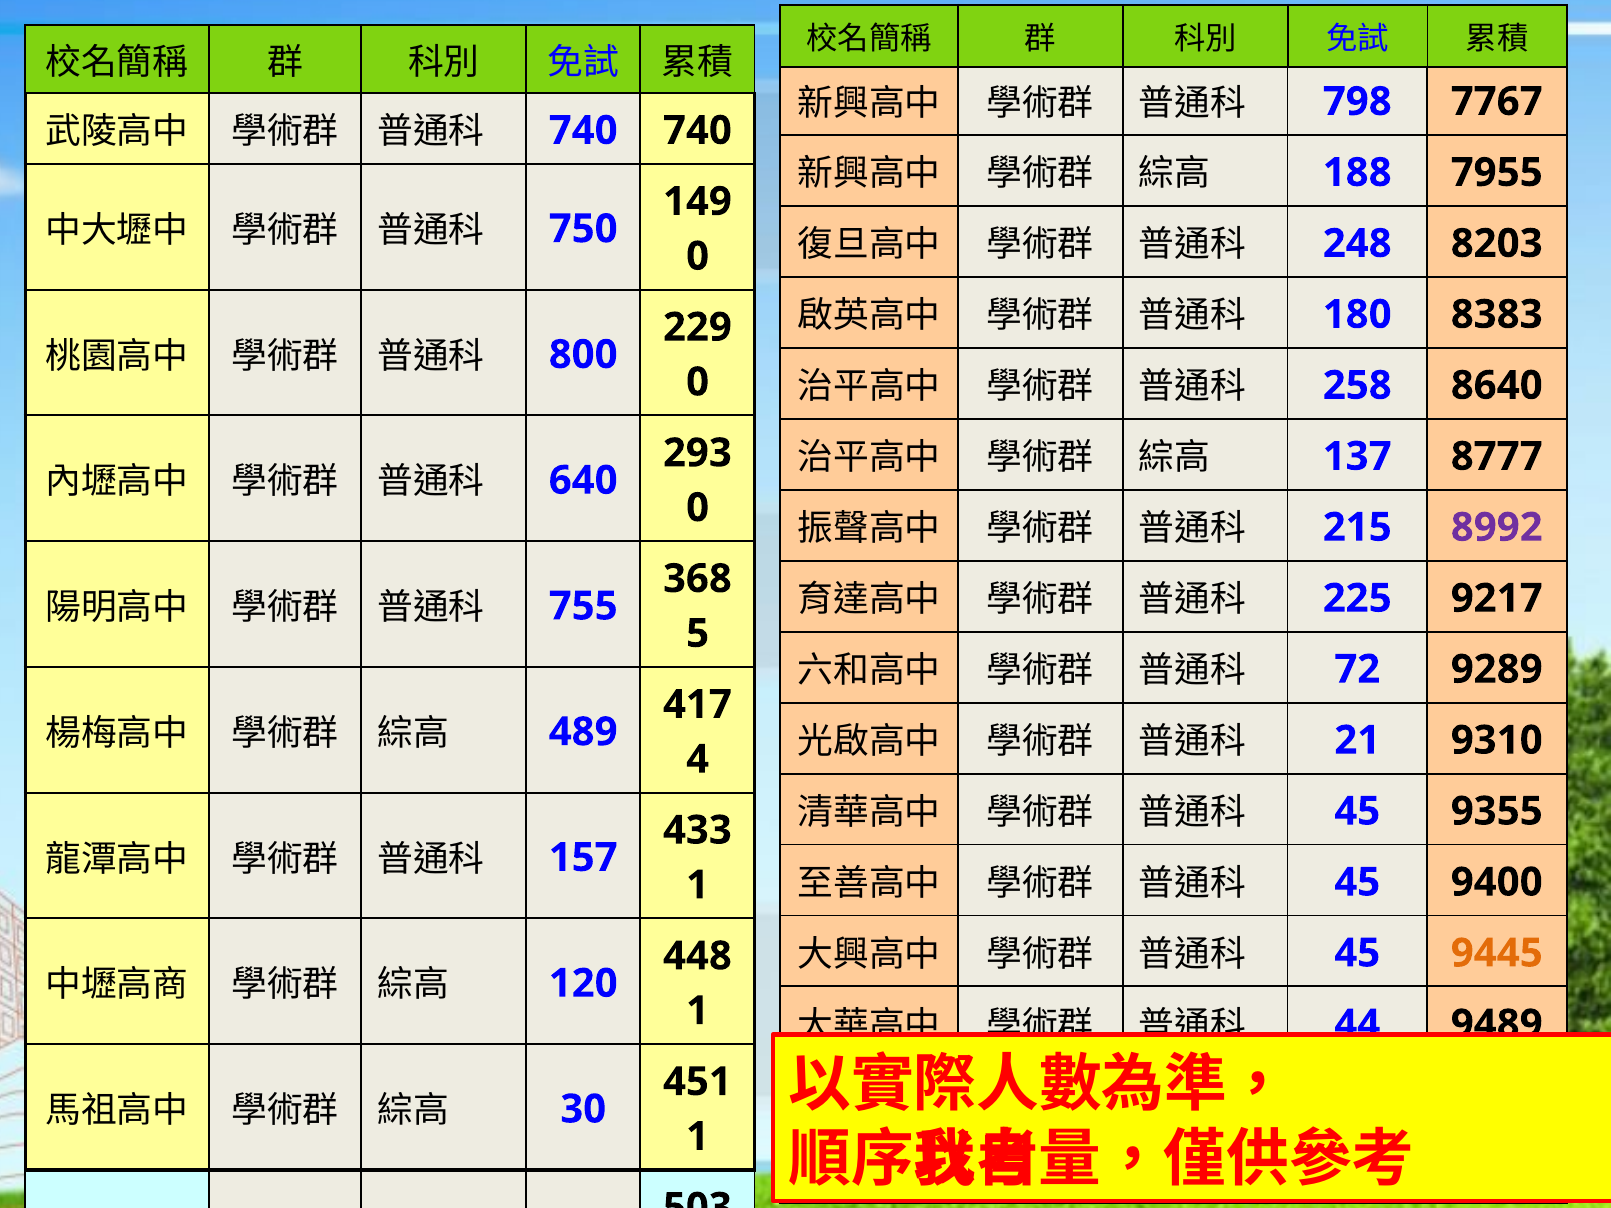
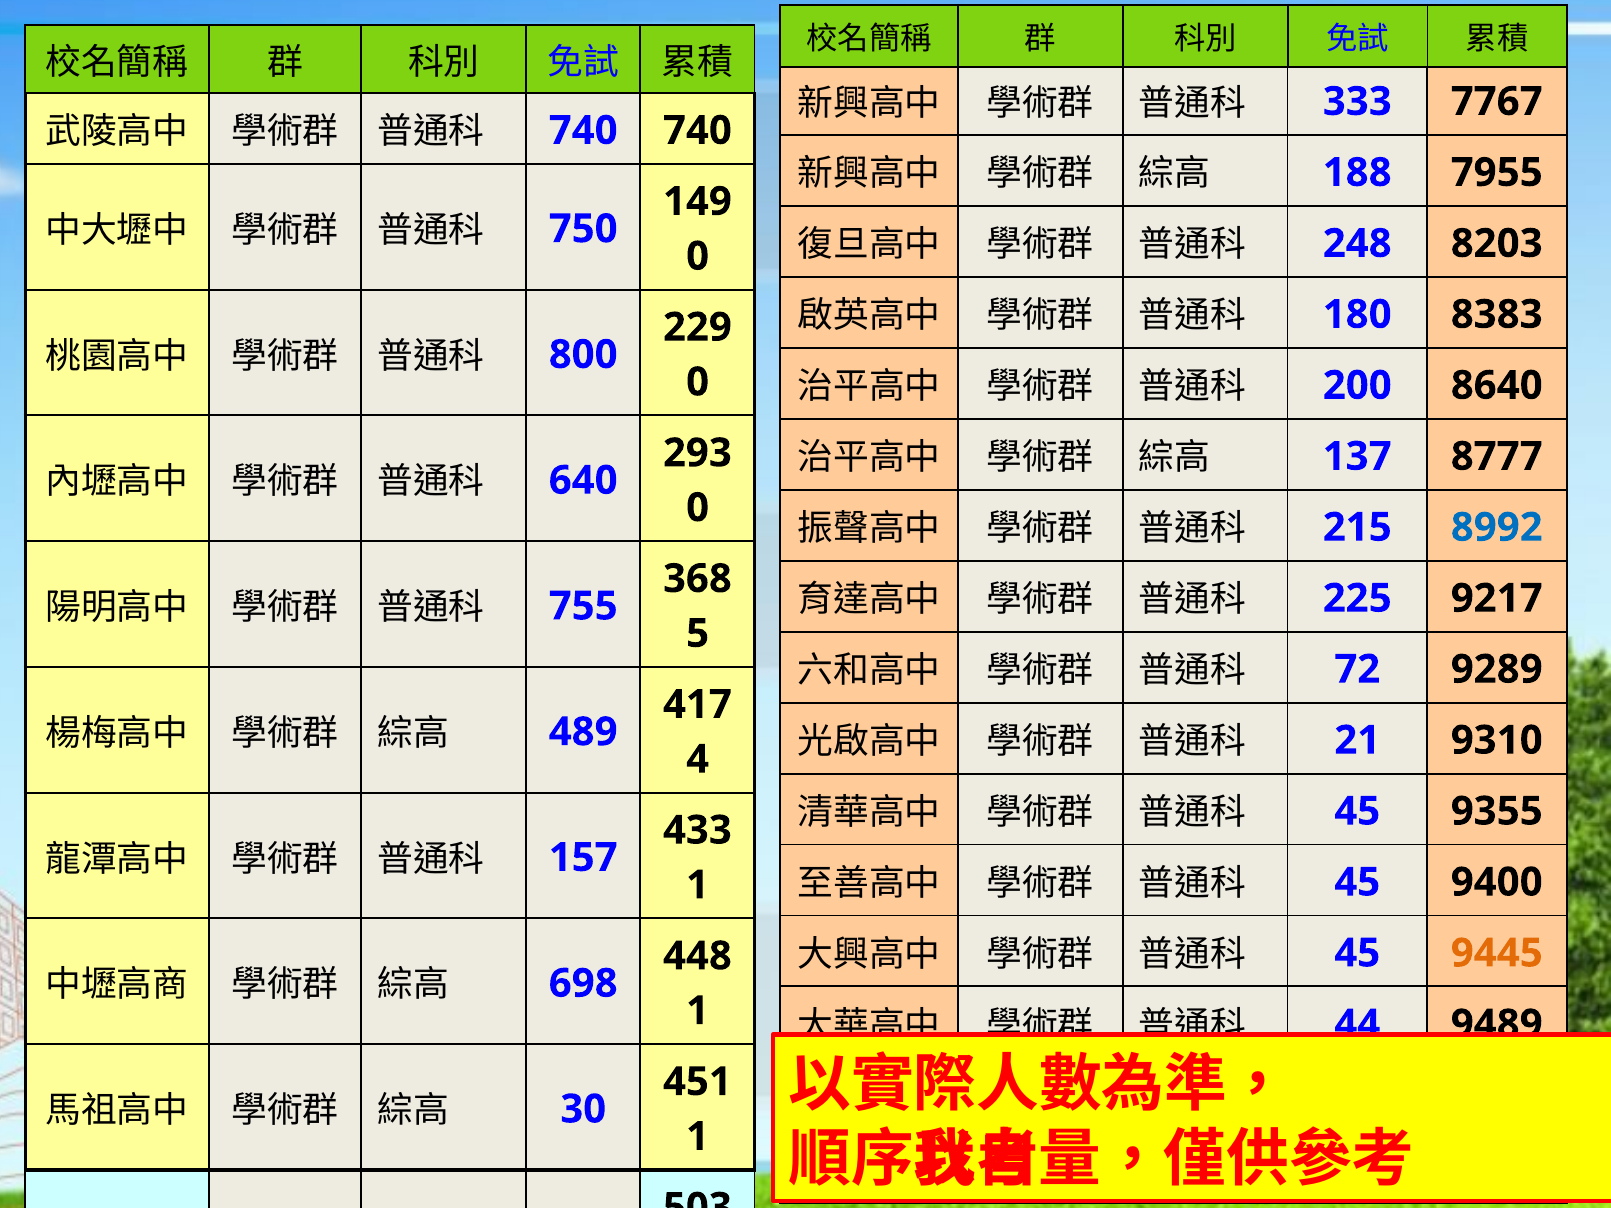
798: 798 -> 333 (1357, 102)
258: 258 -> 200 (1357, 386)
8992 colour: purple -> blue (1497, 528)
120: 120 -> 698 (583, 984)
